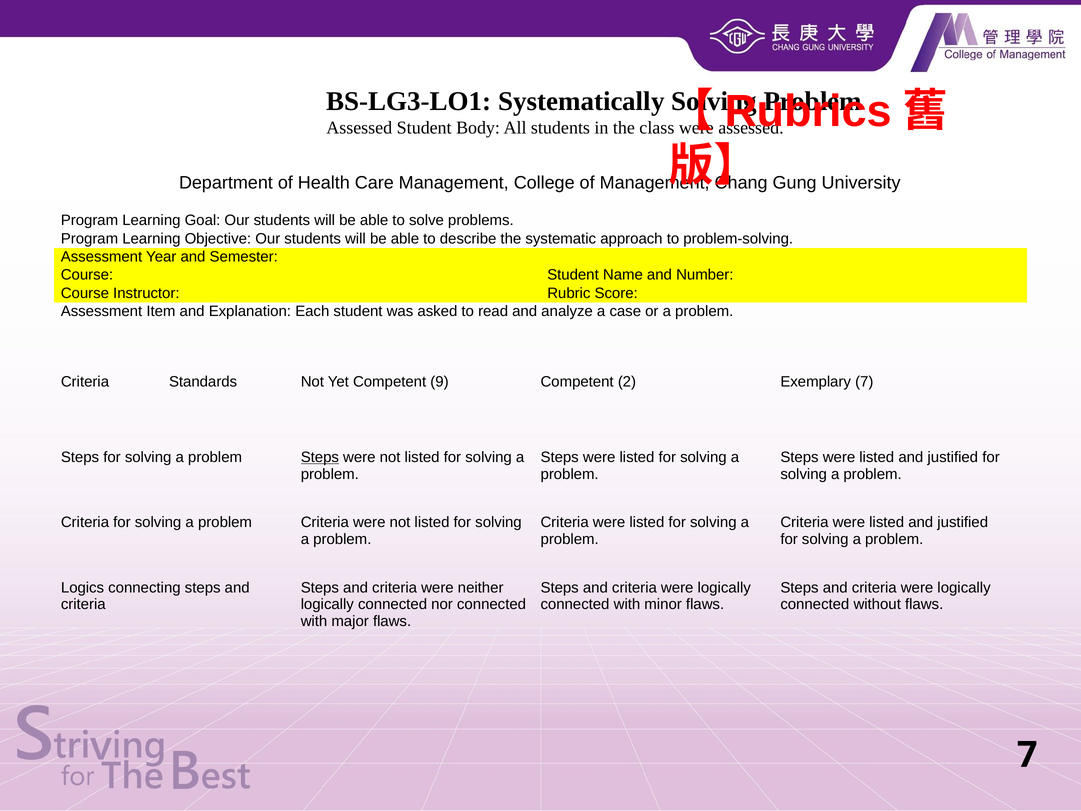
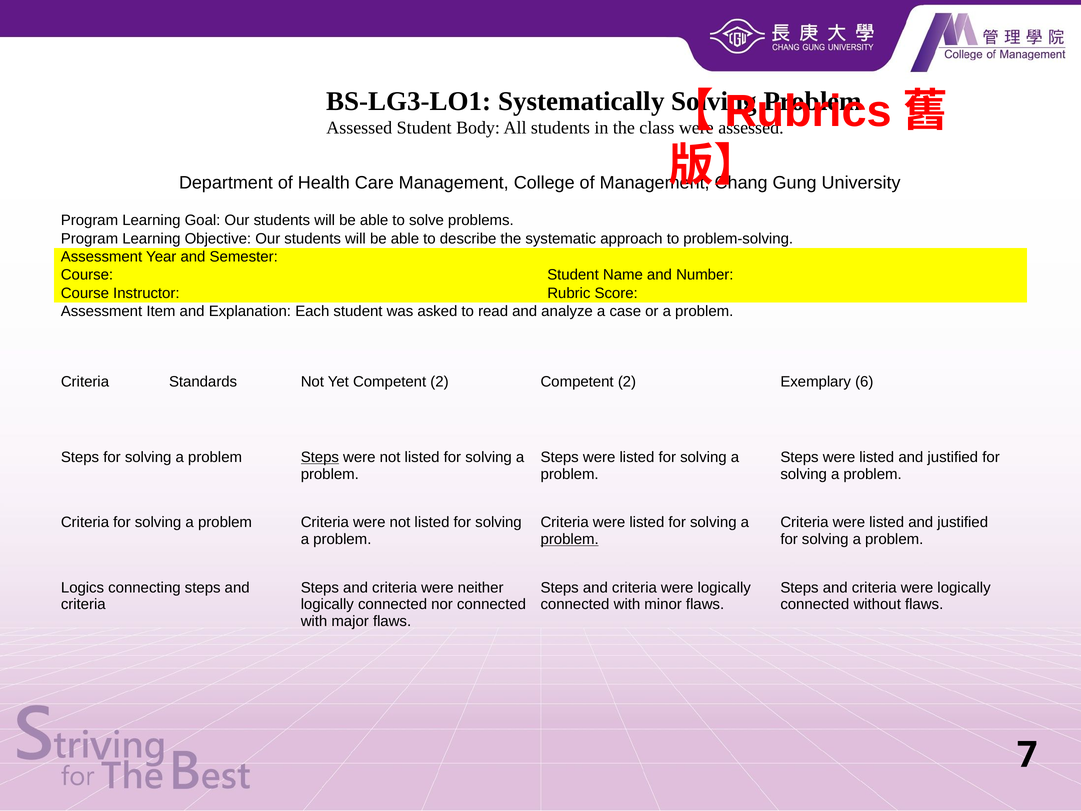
Yet Competent 9: 9 -> 2 (440, 382)
Exemplary 7: 7 -> 6 (864, 382)
problem underline: none -> present (570, 539)
